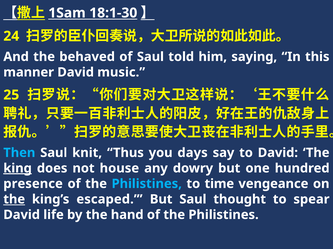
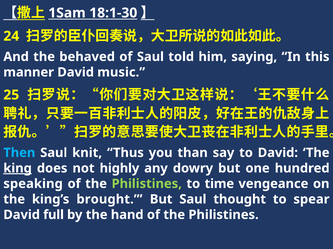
days: days -> than (193, 153)
house: house -> highly (119, 169)
presence: presence -> speaking (33, 184)
Philistines colour: light blue -> light green (147, 184)
the underline: present -> none (14, 200)
escaped: escaped -> brought (109, 200)
life: life -> full (54, 215)
